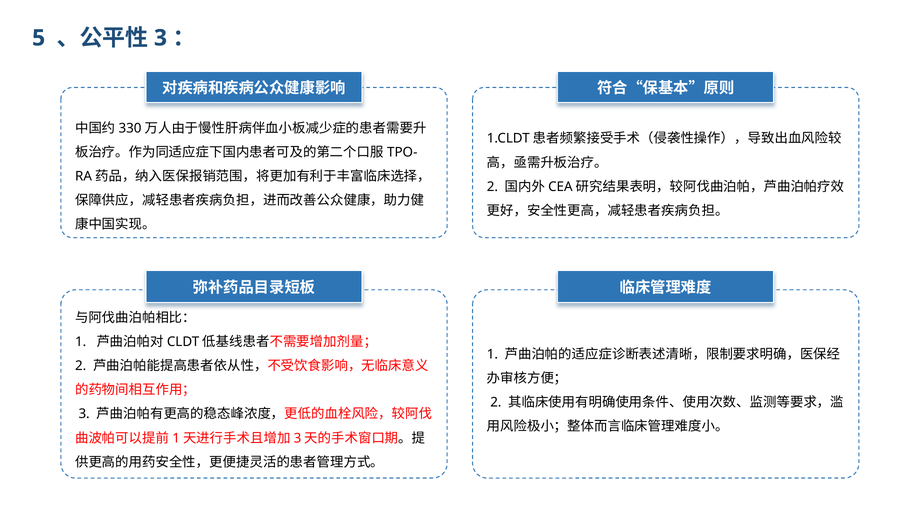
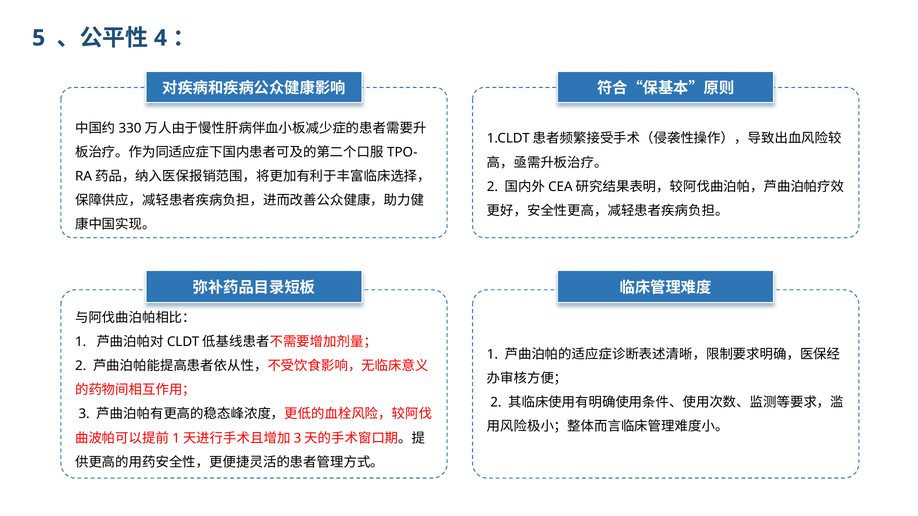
3: 3 -> 4 (160, 38)
